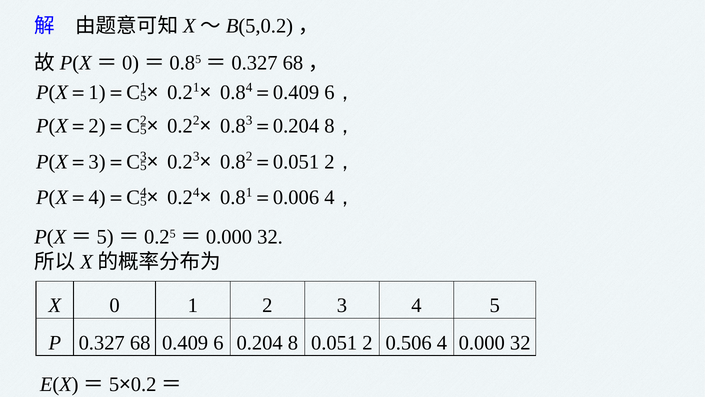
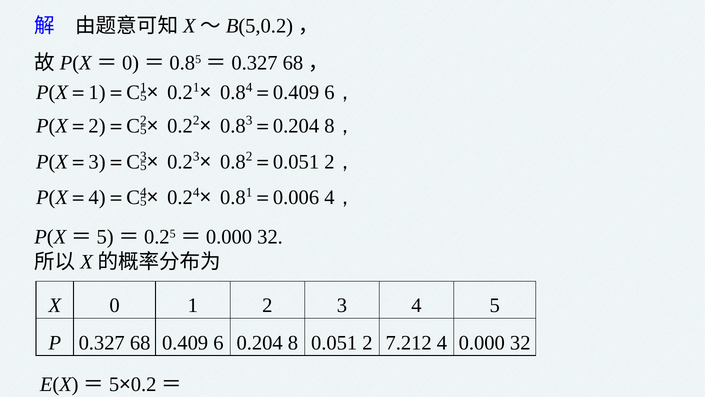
0.506: 0.506 -> 7.212 (409, 342)
